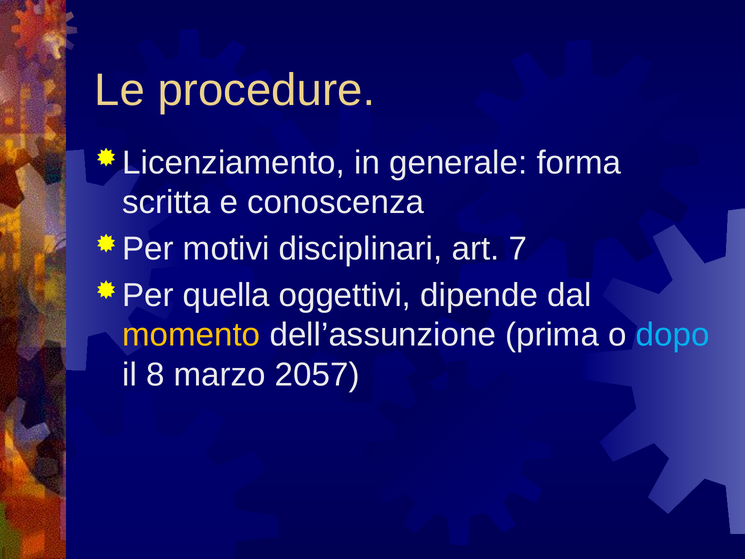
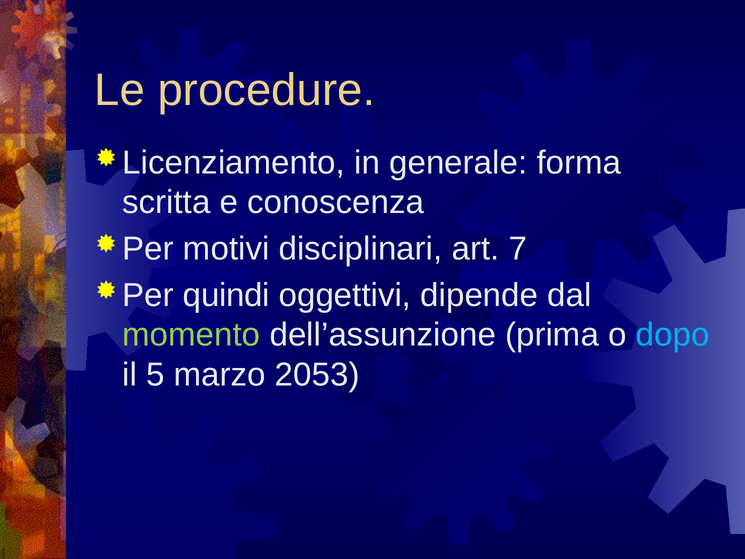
quella: quella -> quindi (226, 295)
momento colour: yellow -> light green (191, 335)
8: 8 -> 5 (155, 374)
2057: 2057 -> 2053 (317, 374)
